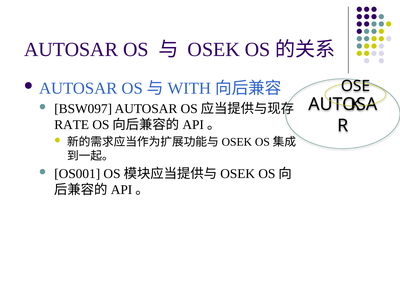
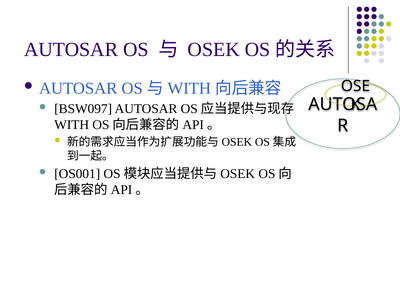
RATE: RATE -> WITH (72, 125)
